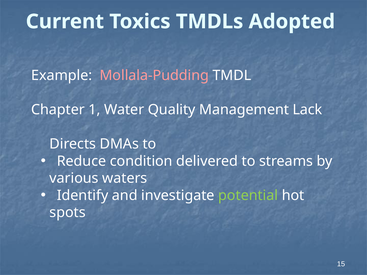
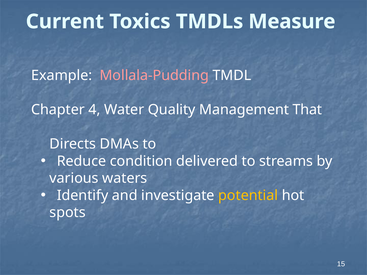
Adopted: Adopted -> Measure (292, 22)
1: 1 -> 4 (94, 110)
Lack: Lack -> That (307, 110)
potential colour: light green -> yellow (248, 196)
